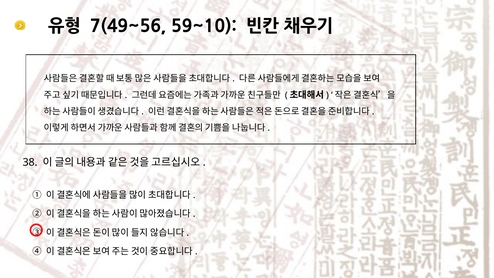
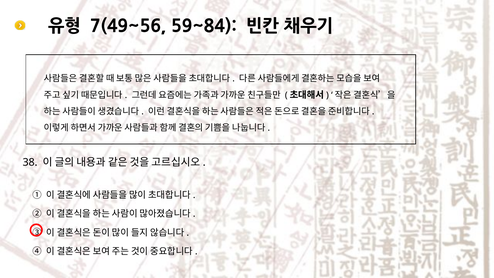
59~10: 59~10 -> 59~84 (204, 26)
